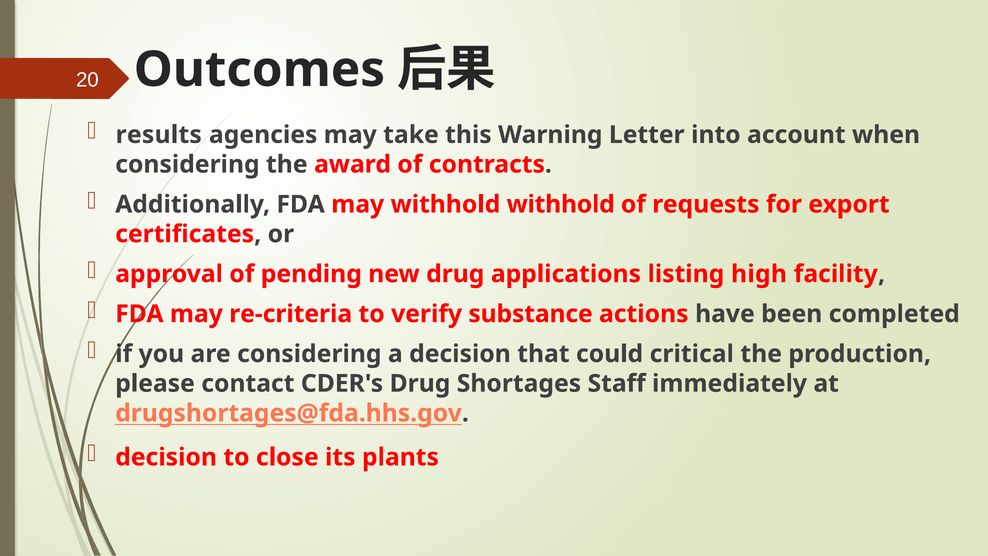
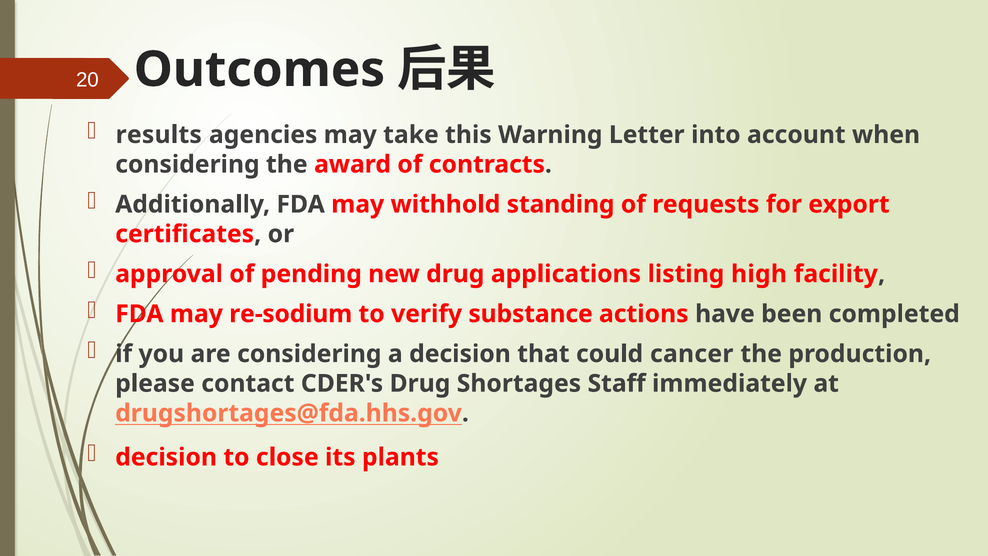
withhold withhold: withhold -> standing (561, 204)
re-criteria: re-criteria -> re-sodium (291, 314)
critical: critical -> cancer (692, 354)
